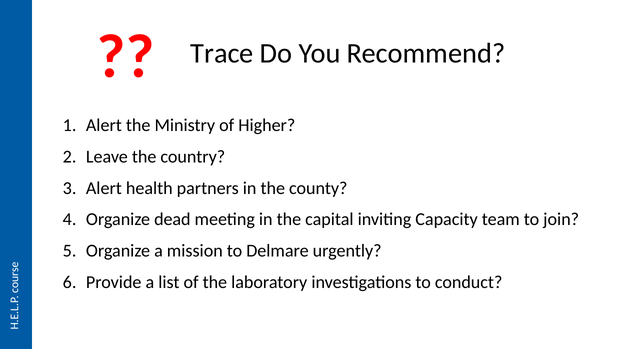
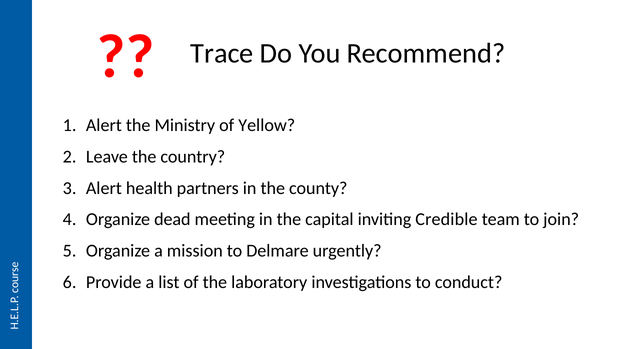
Higher: Higher -> Yellow (267, 125)
Capacity: Capacity -> Credible (446, 219)
